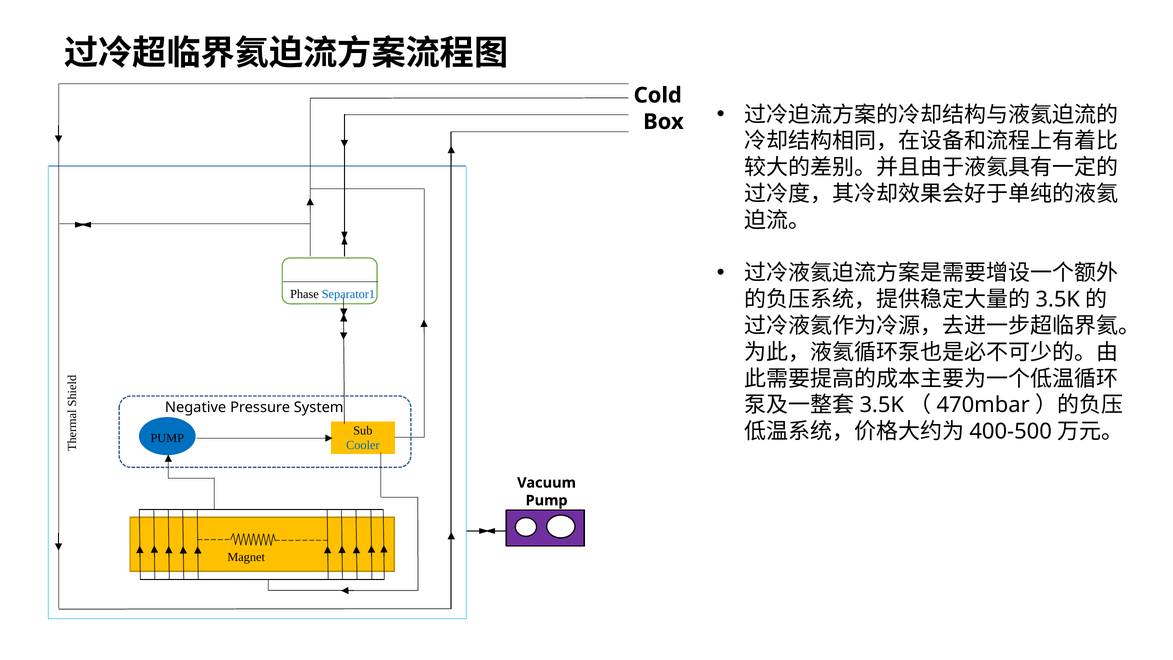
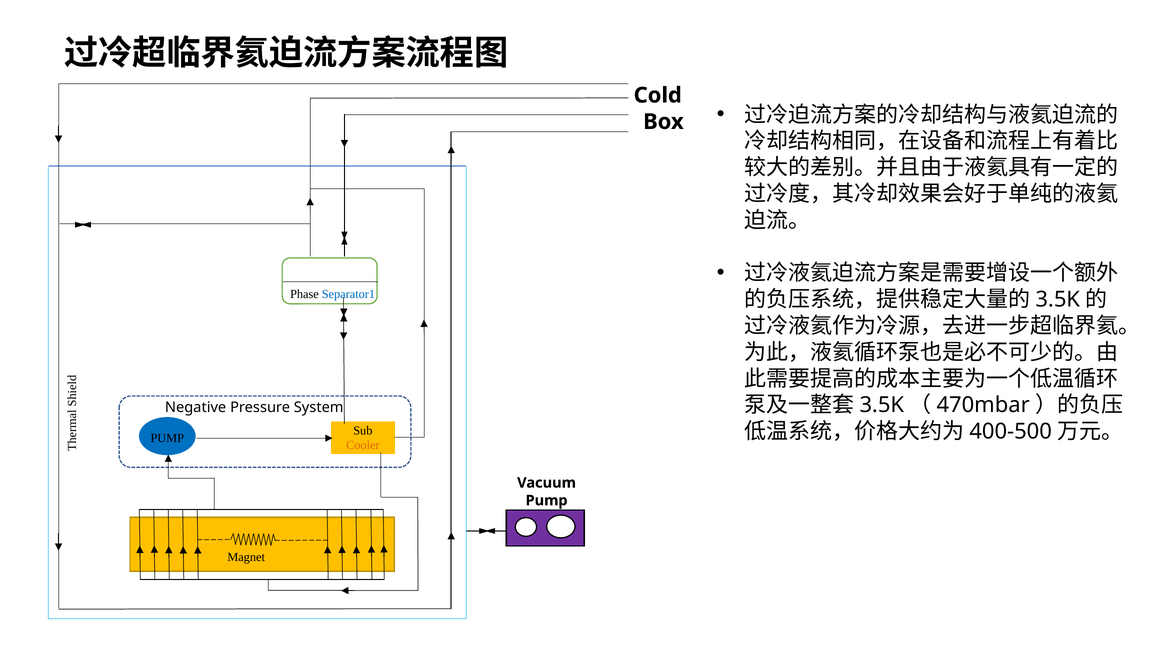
Cooler colour: blue -> orange (363, 445)
